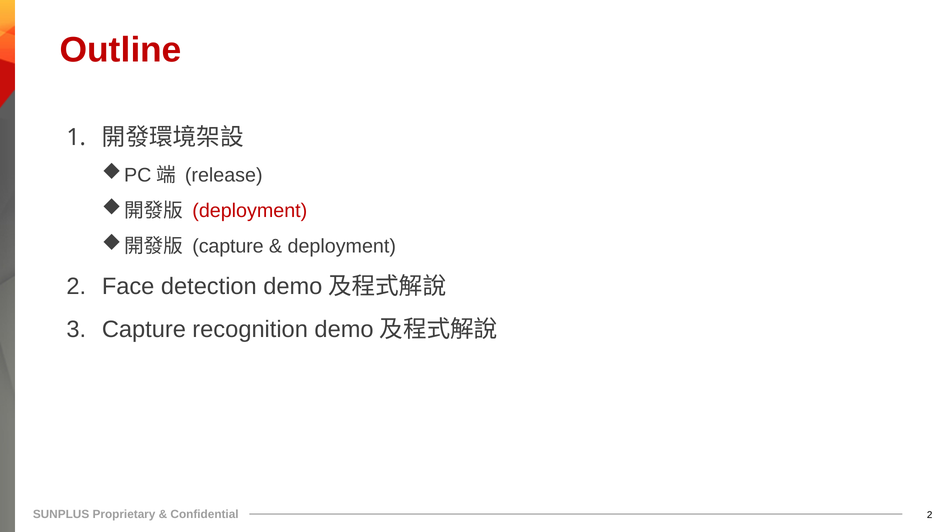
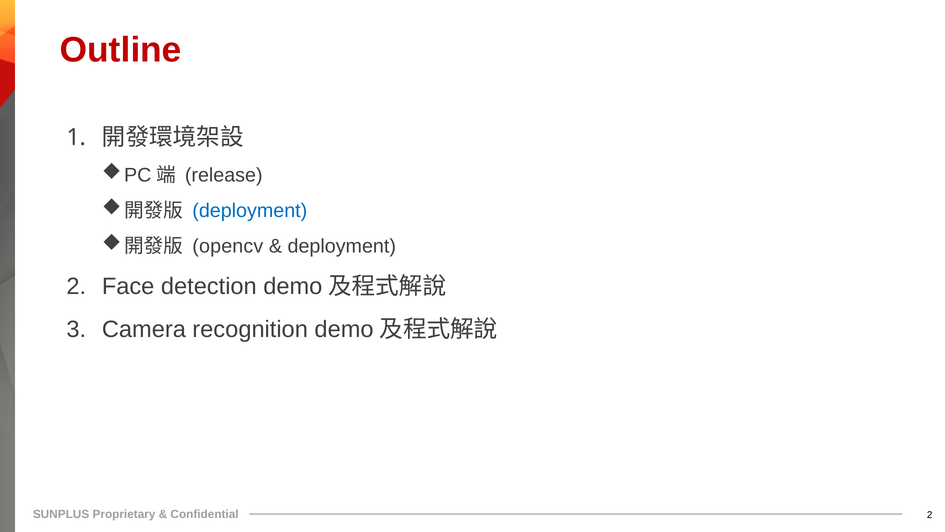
deployment colour: red -> blue (250, 210)
capture: capture -> opencv (228, 246)
Capture: Capture -> Camera (144, 329)
